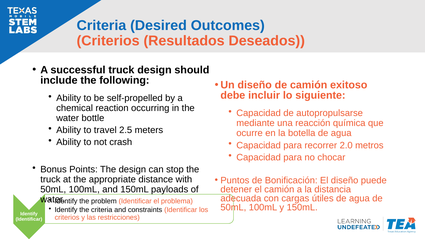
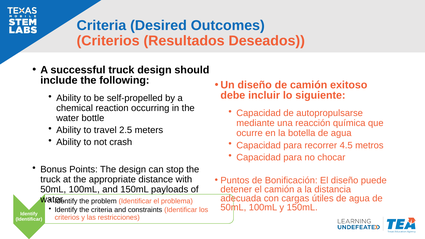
2.0: 2.0 -> 4.5 (346, 145)
